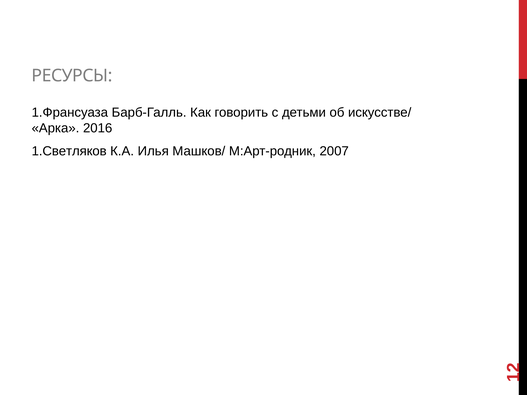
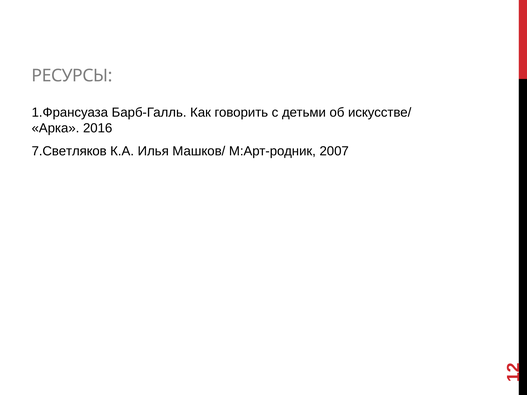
1.Светляков: 1.Светляков -> 7.Светляков (69, 151)
